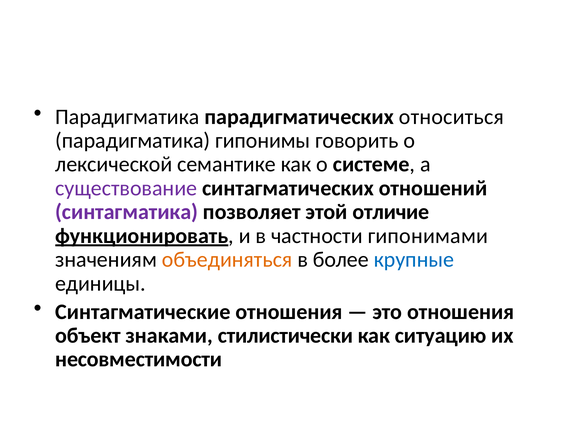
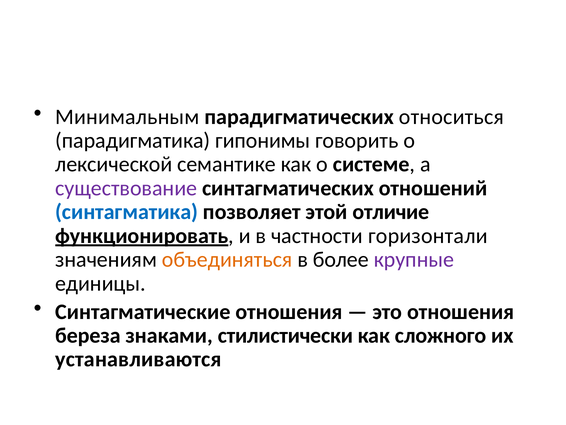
Парадигматика: Парадигматика -> Минимальным (127, 117)
синтагматика colour: purple -> blue (127, 212)
гипонимами: гипонимами -> горизонтали (428, 236)
крупные colour: blue -> purple (414, 259)
объект: объект -> береза (88, 335)
ситуацию: ситуацию -> сложного (441, 335)
несовместимости: несовместимости -> устанавливаются (138, 359)
